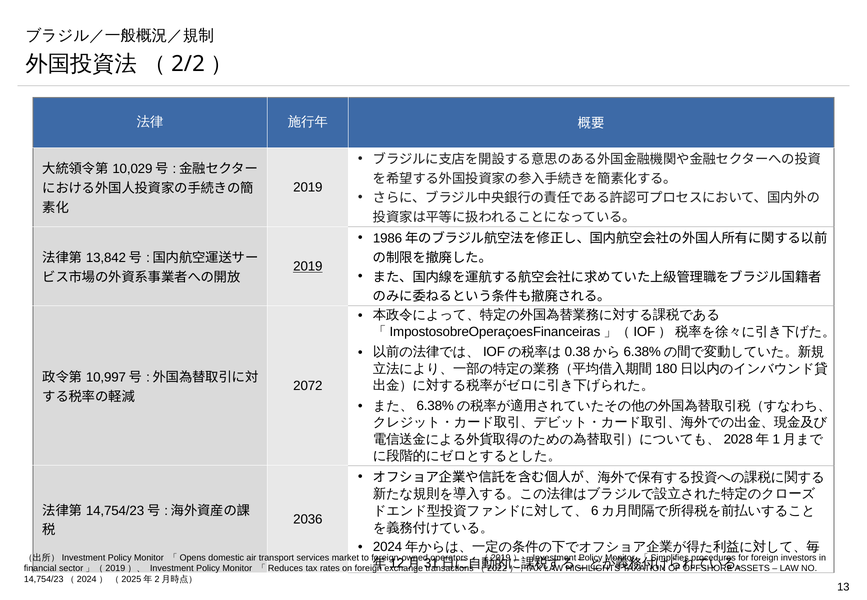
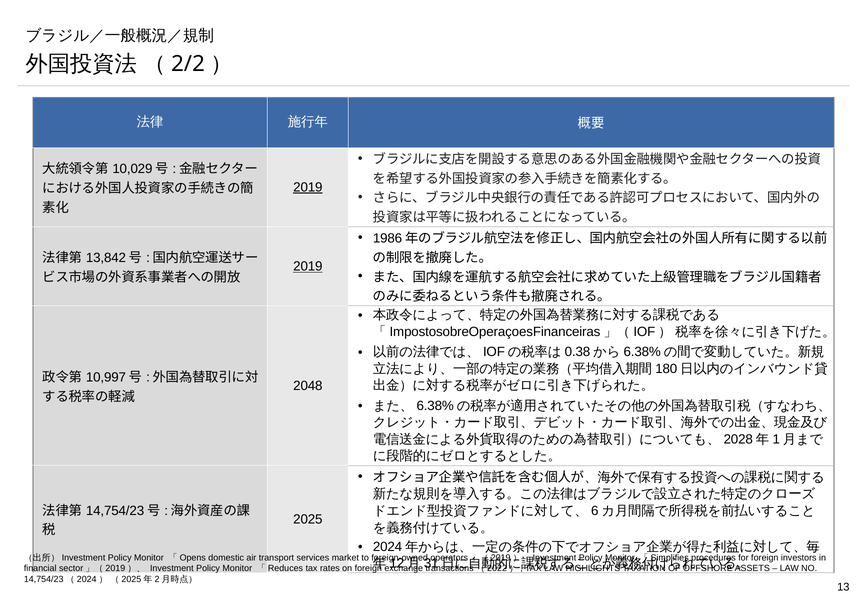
2019 underline: none -> present (308, 187)
2072: 2072 -> 2048 (308, 386)
2036: 2036 -> 2025 (308, 519)
